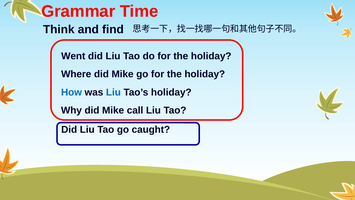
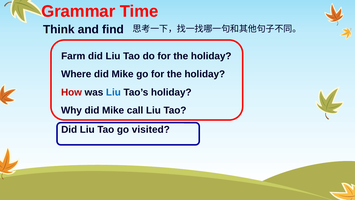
Went: Went -> Farm (73, 56)
How colour: blue -> red (71, 92)
caught: caught -> visited (151, 129)
